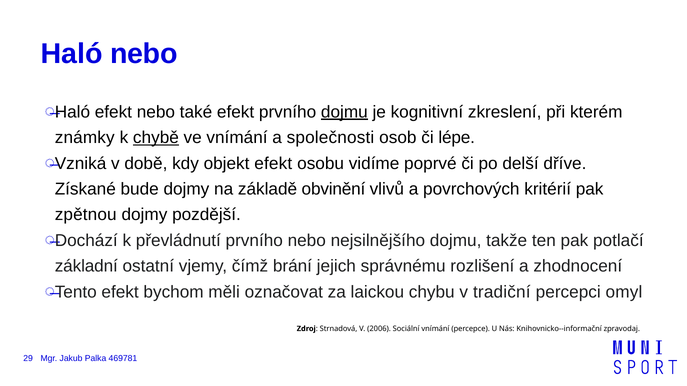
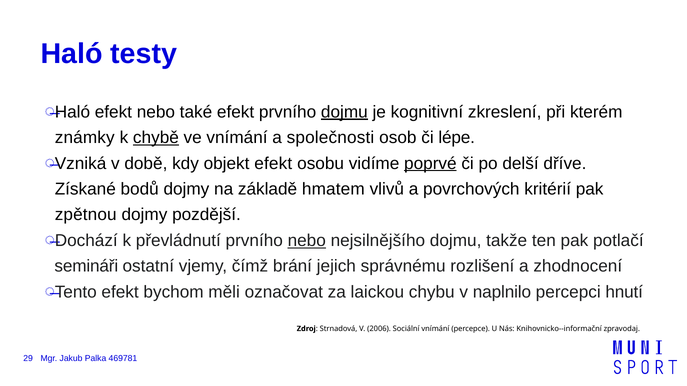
Haló nebo: nebo -> testy (144, 54)
poprvé underline: none -> present (430, 164)
bude: bude -> bodů (140, 189)
obvinění: obvinění -> hmatem (333, 189)
nebo underline: none -> present (307, 241)
základní: základní -> semináři (86, 267)
tradiční: tradiční -> naplnilo (502, 292)
omyl: omyl -> hnutí (624, 292)
